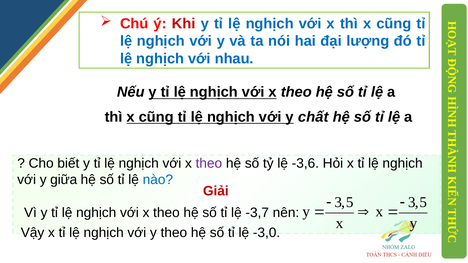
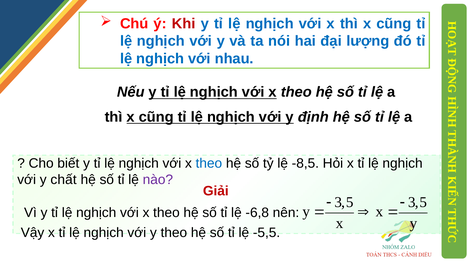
chất: chất -> định (313, 117)
theo colour: purple -> blue (209, 163)
-3,6: -3,6 -> -8,5 (305, 163)
giữa: giữa -> chất (64, 180)
nào colour: blue -> purple (158, 180)
-3,7: -3,7 -> -6,8 (257, 213)
-3,0: -3,0 -> -5,5 (267, 233)
